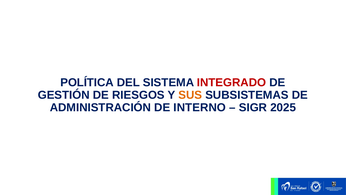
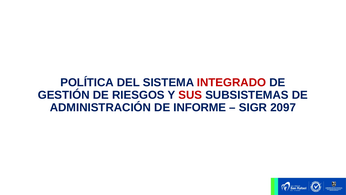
SUS colour: orange -> red (190, 95)
INTERNO: INTERNO -> INFORME (200, 107)
2025: 2025 -> 2097 (283, 107)
